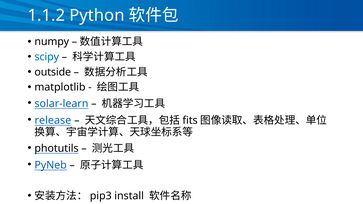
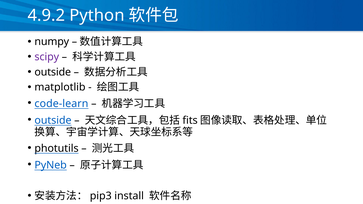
1.1.2: 1.1.2 -> 4.9.2 (46, 15)
scipy colour: blue -> purple (47, 57)
solar-learn: solar-learn -> code-learn (61, 104)
release: release -> outside (53, 120)
